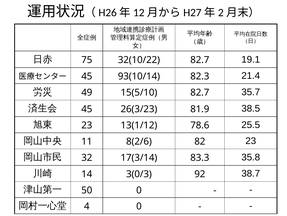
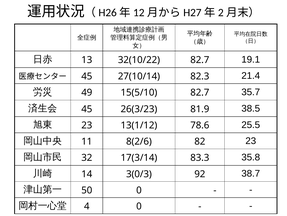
75: 75 -> 13 (87, 60)
93(10/14: 93(10/14 -> 27(10/14 (139, 76)
